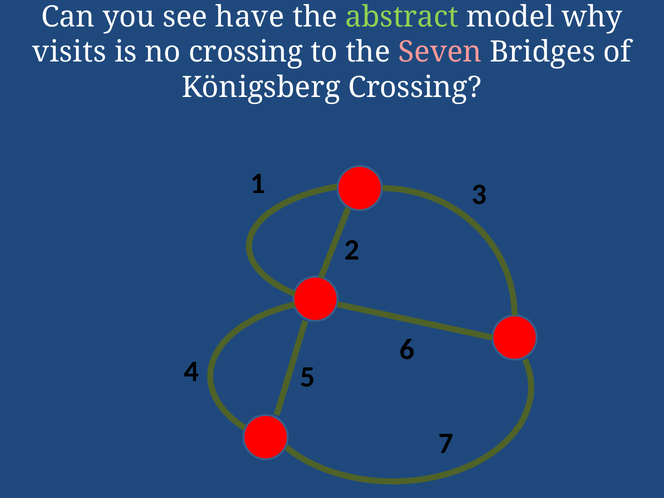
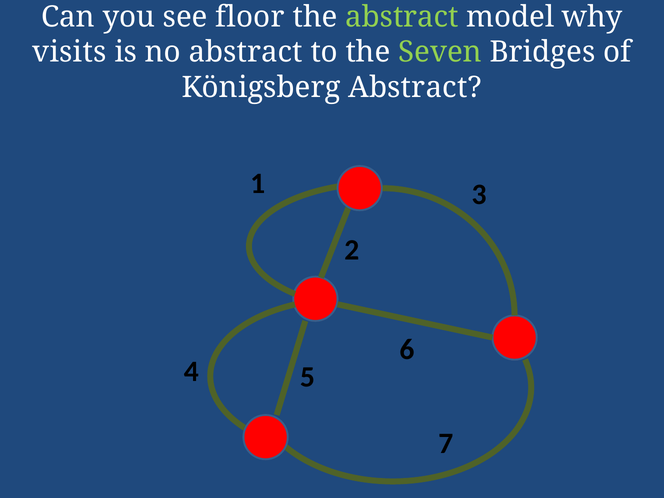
have: have -> floor (250, 17)
no crossing: crossing -> abstract (246, 52)
Seven colour: pink -> light green (440, 52)
Königsberg Crossing: Crossing -> Abstract (415, 88)
